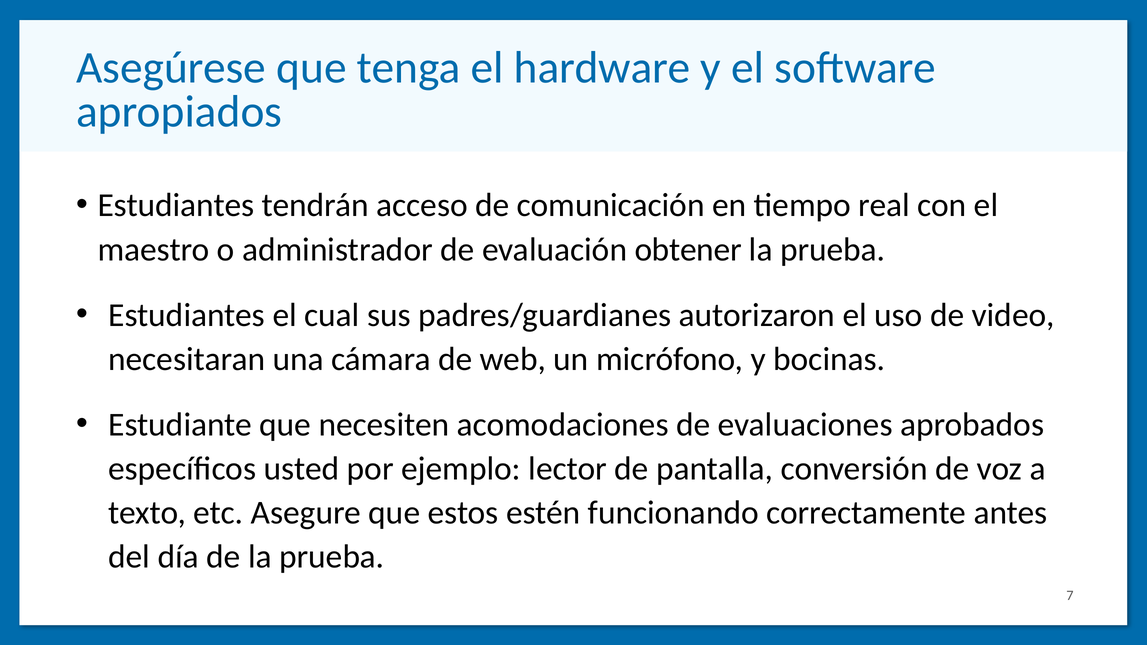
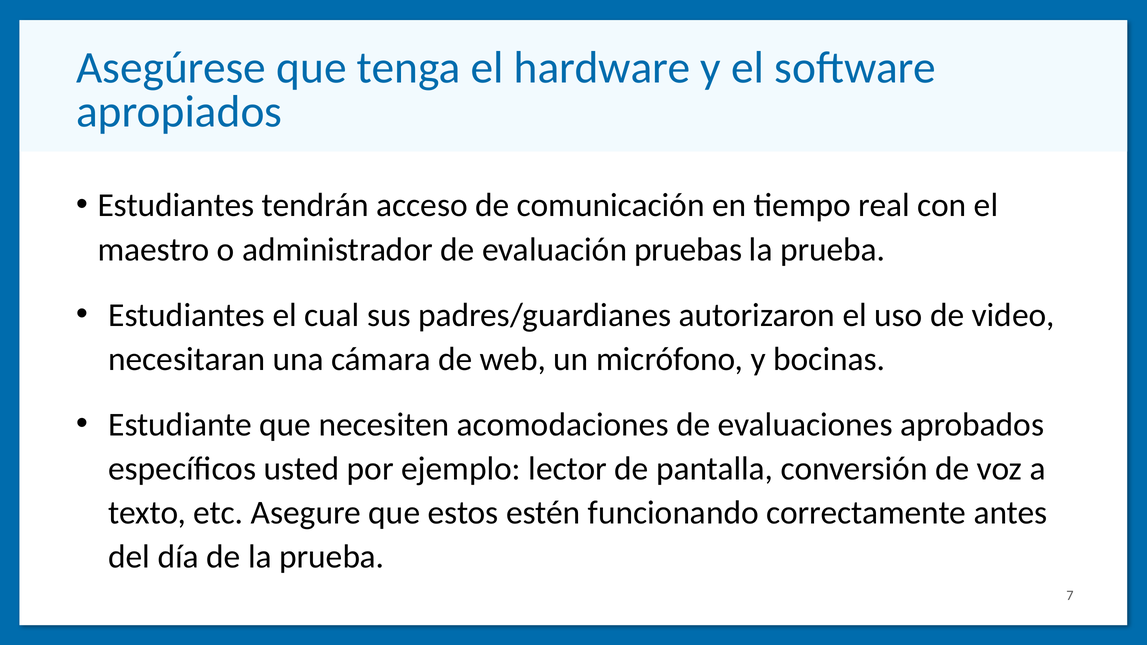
obtener: obtener -> pruebas (688, 250)
